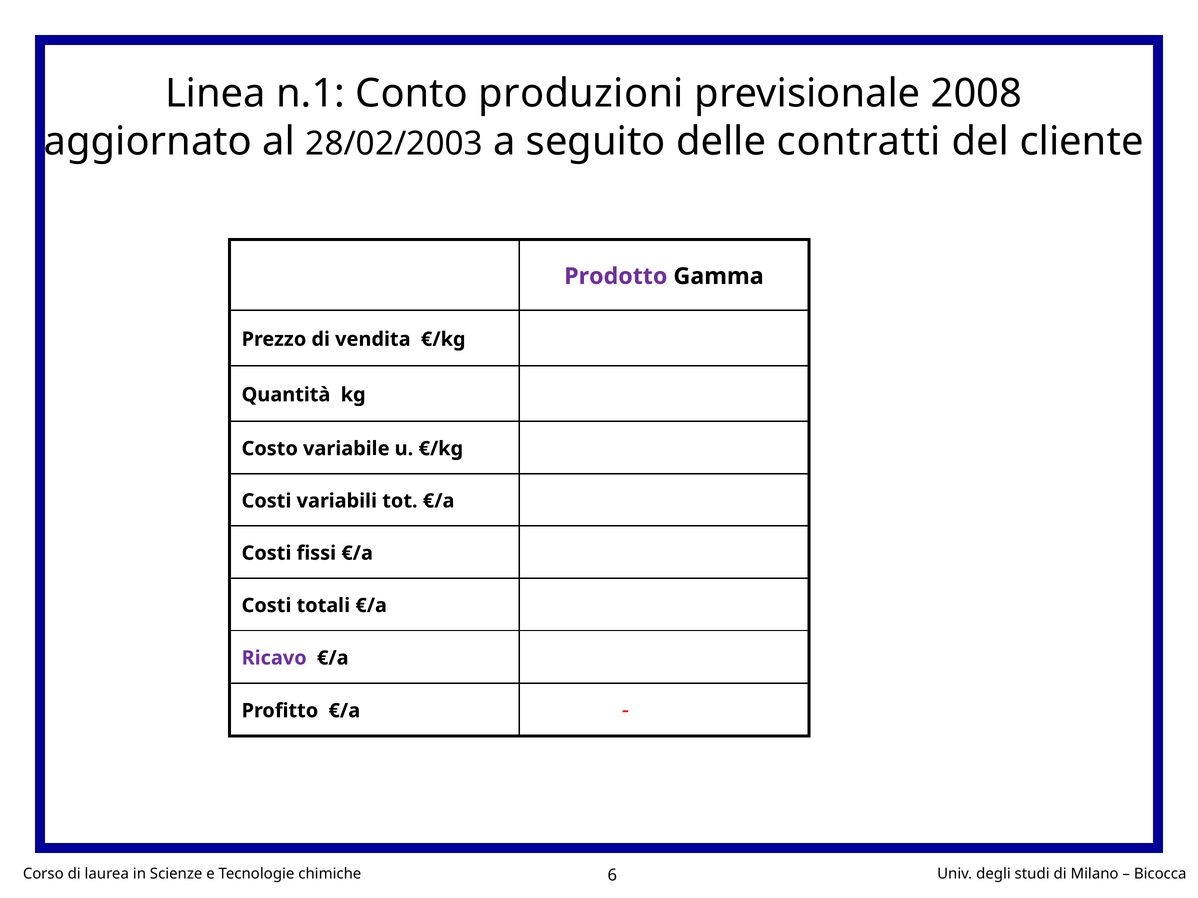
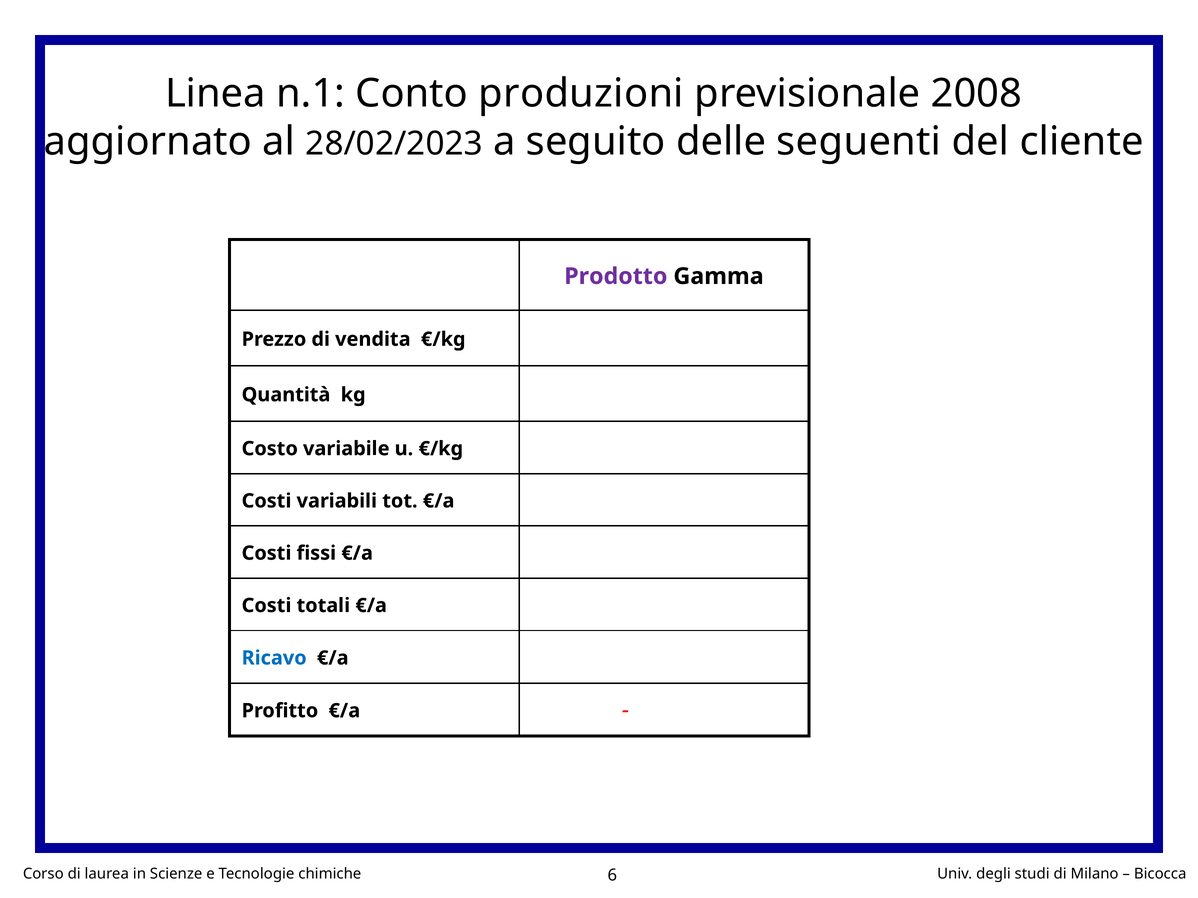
28/02/2003: 28/02/2003 -> 28/02/2023 (394, 144)
contratti: contratti -> seguenti (859, 142)
Ricavo colour: purple -> blue (274, 658)
